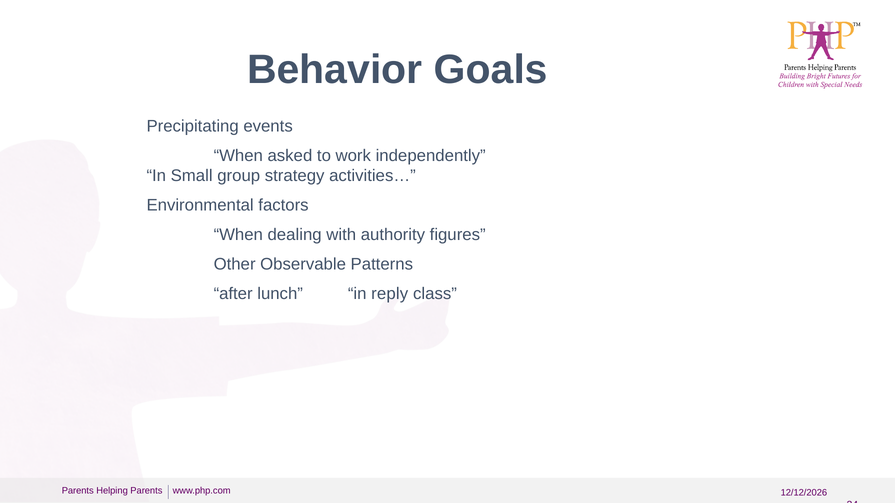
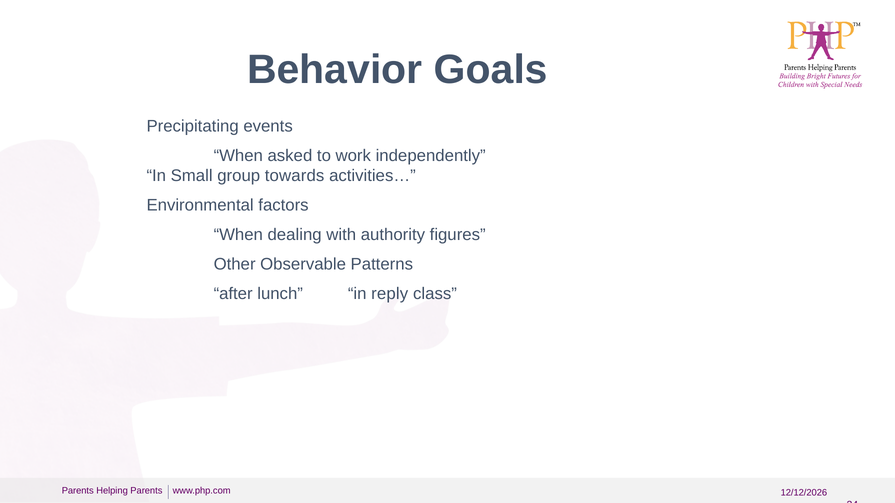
strategy: strategy -> towards (295, 176)
